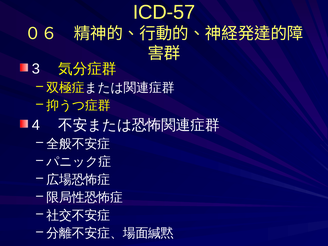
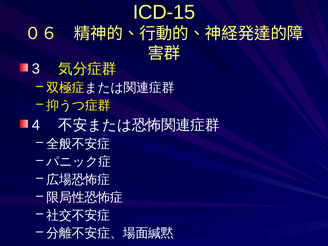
ICD-57: ICD-57 -> ICD-15 (164, 12)
